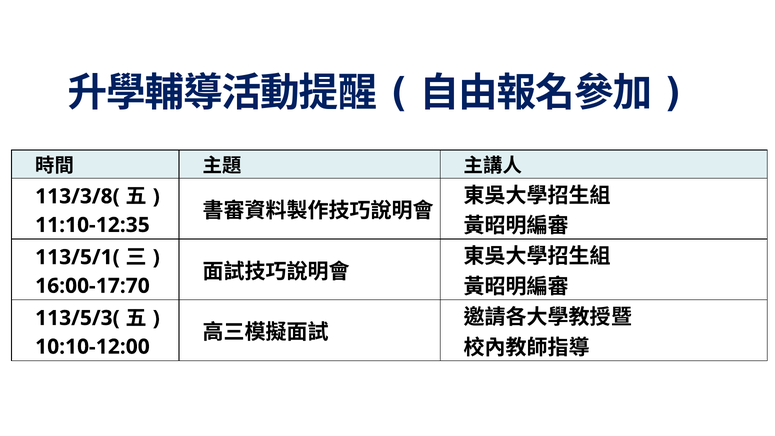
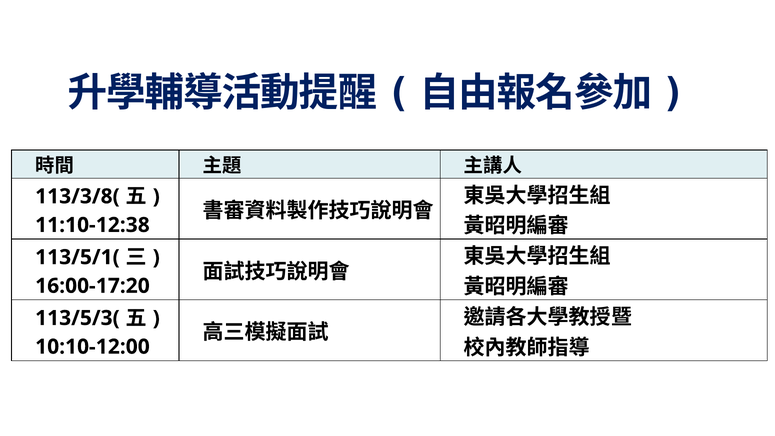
11:10-12:35: 11:10-12:35 -> 11:10-12:38 (92, 225)
16:00-17:70: 16:00-17:70 -> 16:00-17:20 (92, 286)
